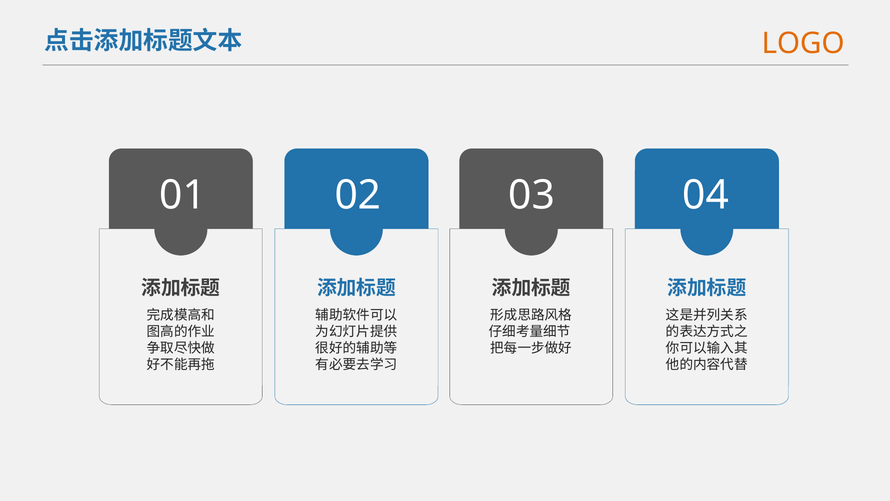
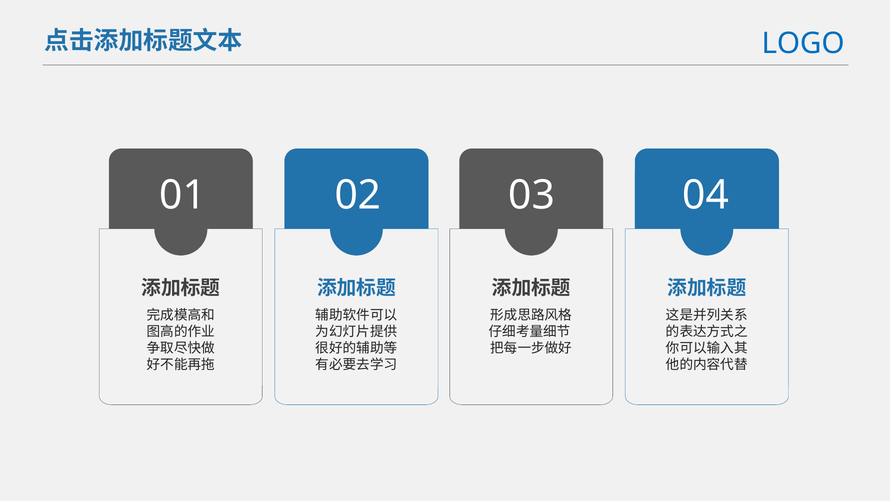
LOGO colour: orange -> blue (803, 43)
